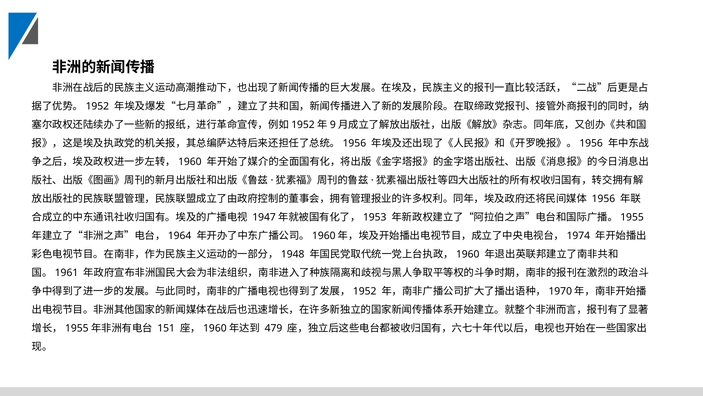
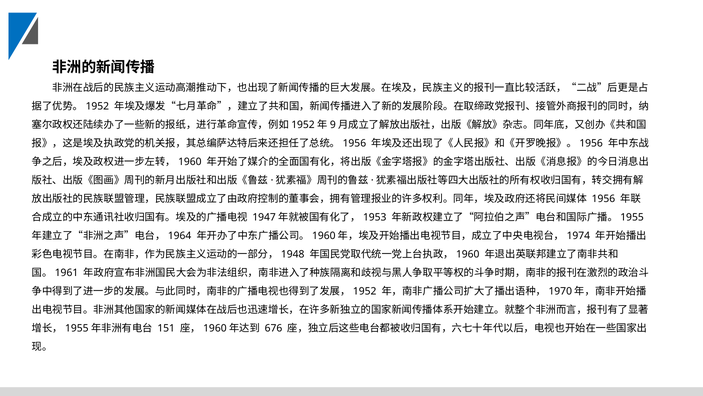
479: 479 -> 676 (273, 328)
